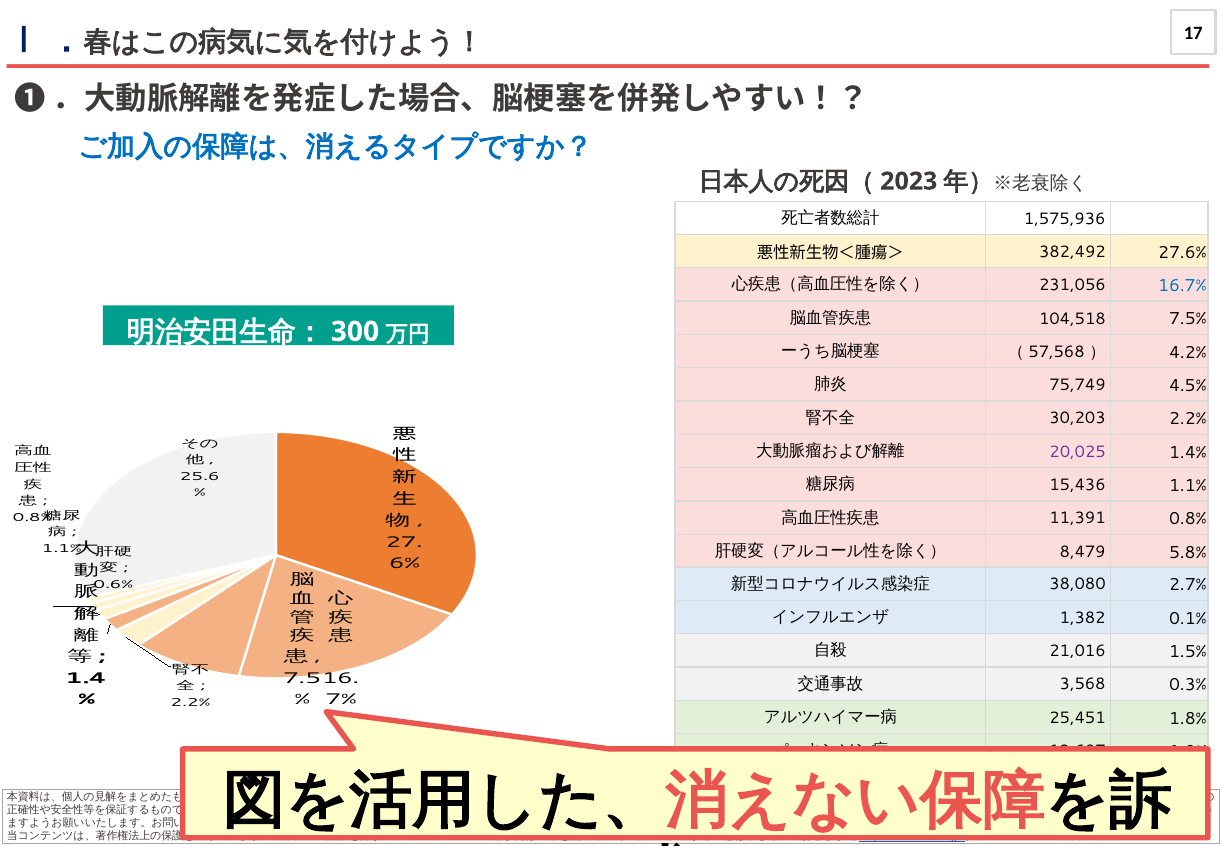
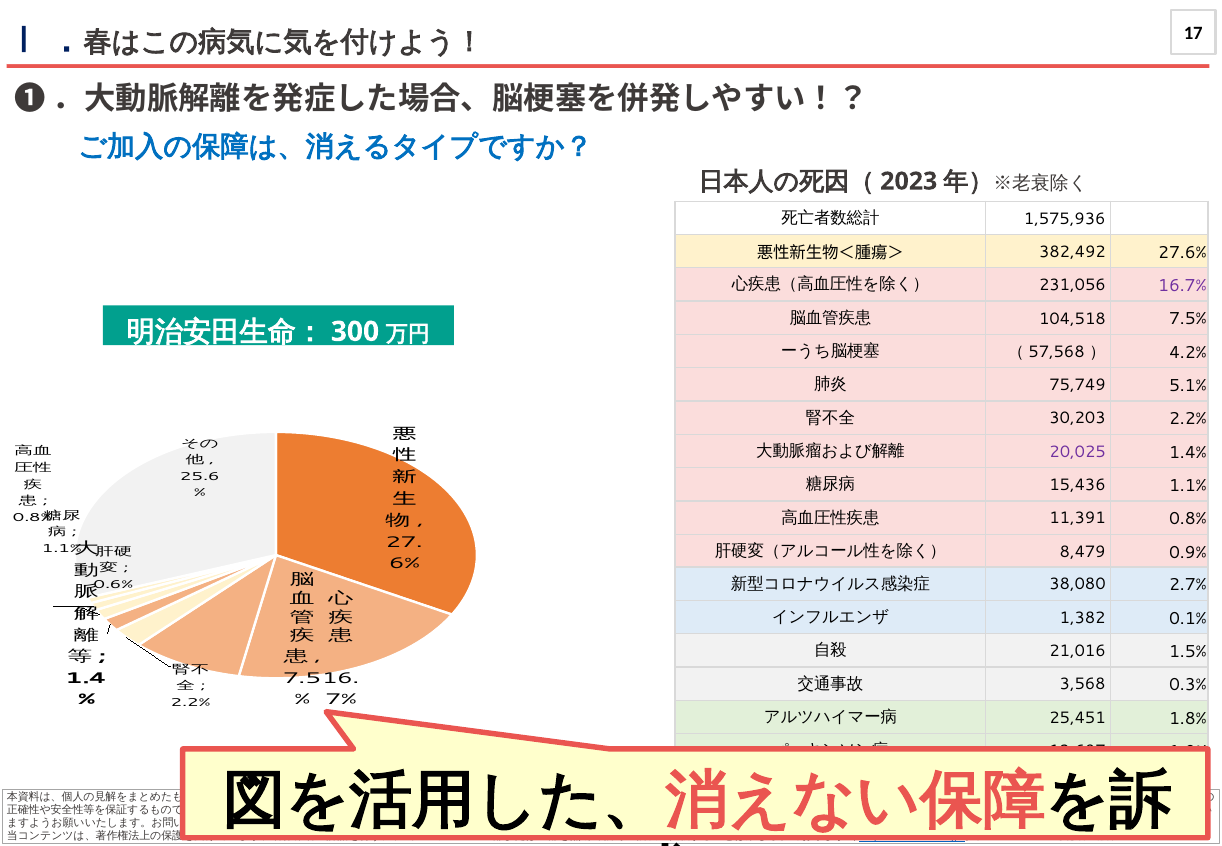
16.7% colour: blue -> purple (1182, 286)
4.5%: 4.5% -> 5.1% (1188, 386)
5.8%: 5.8% -> 0.9% (1188, 552)
